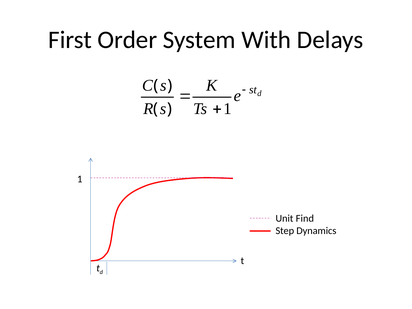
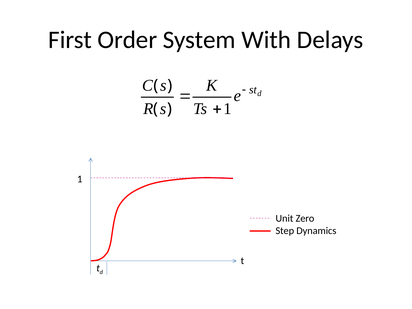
Find: Find -> Zero (305, 219)
